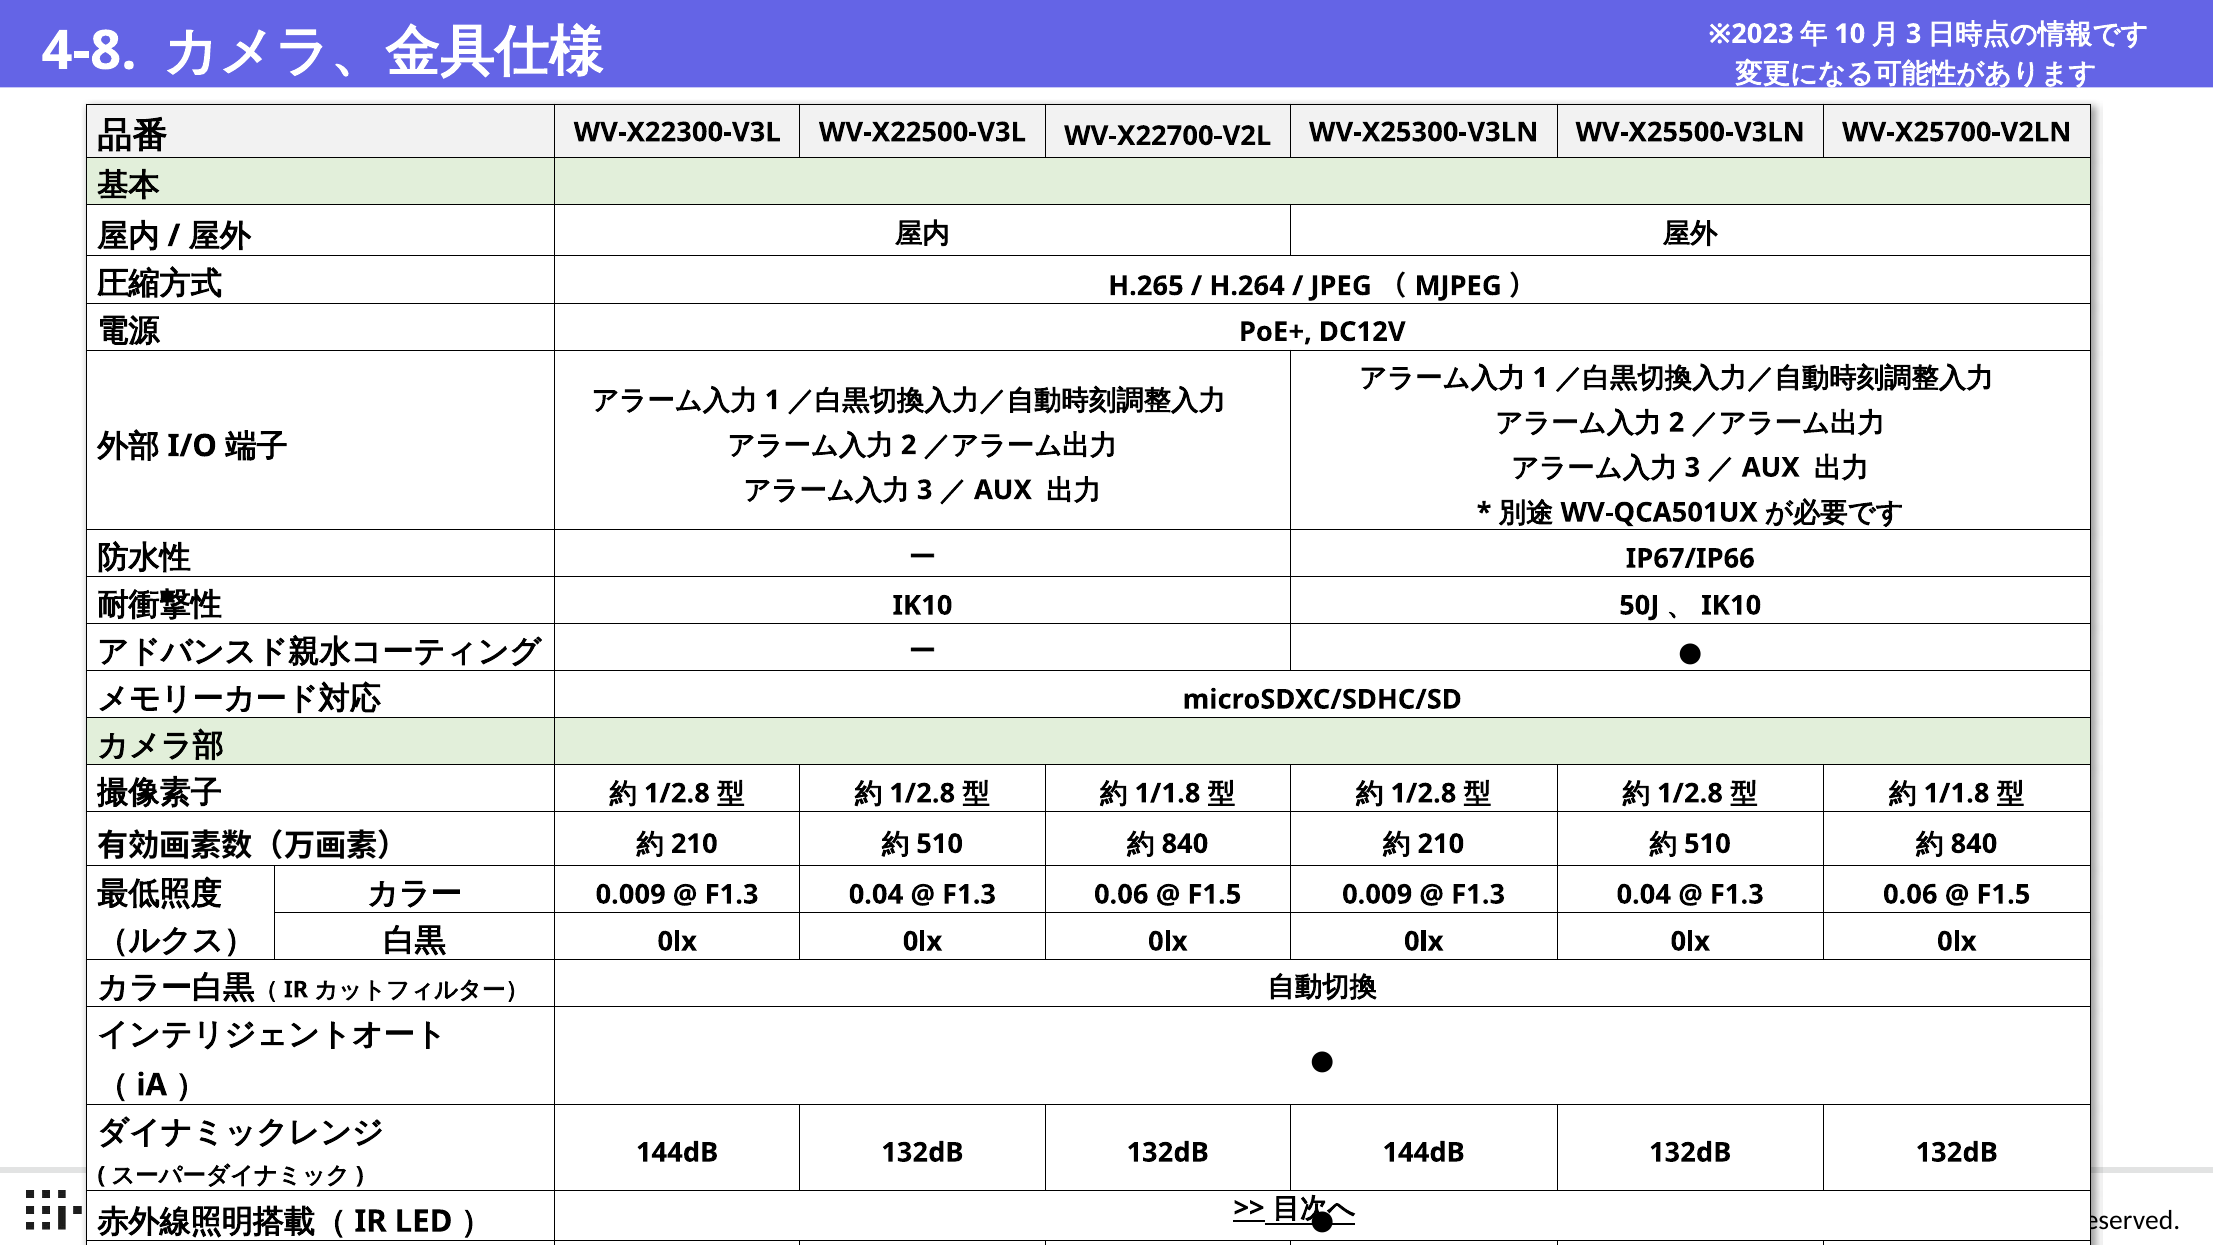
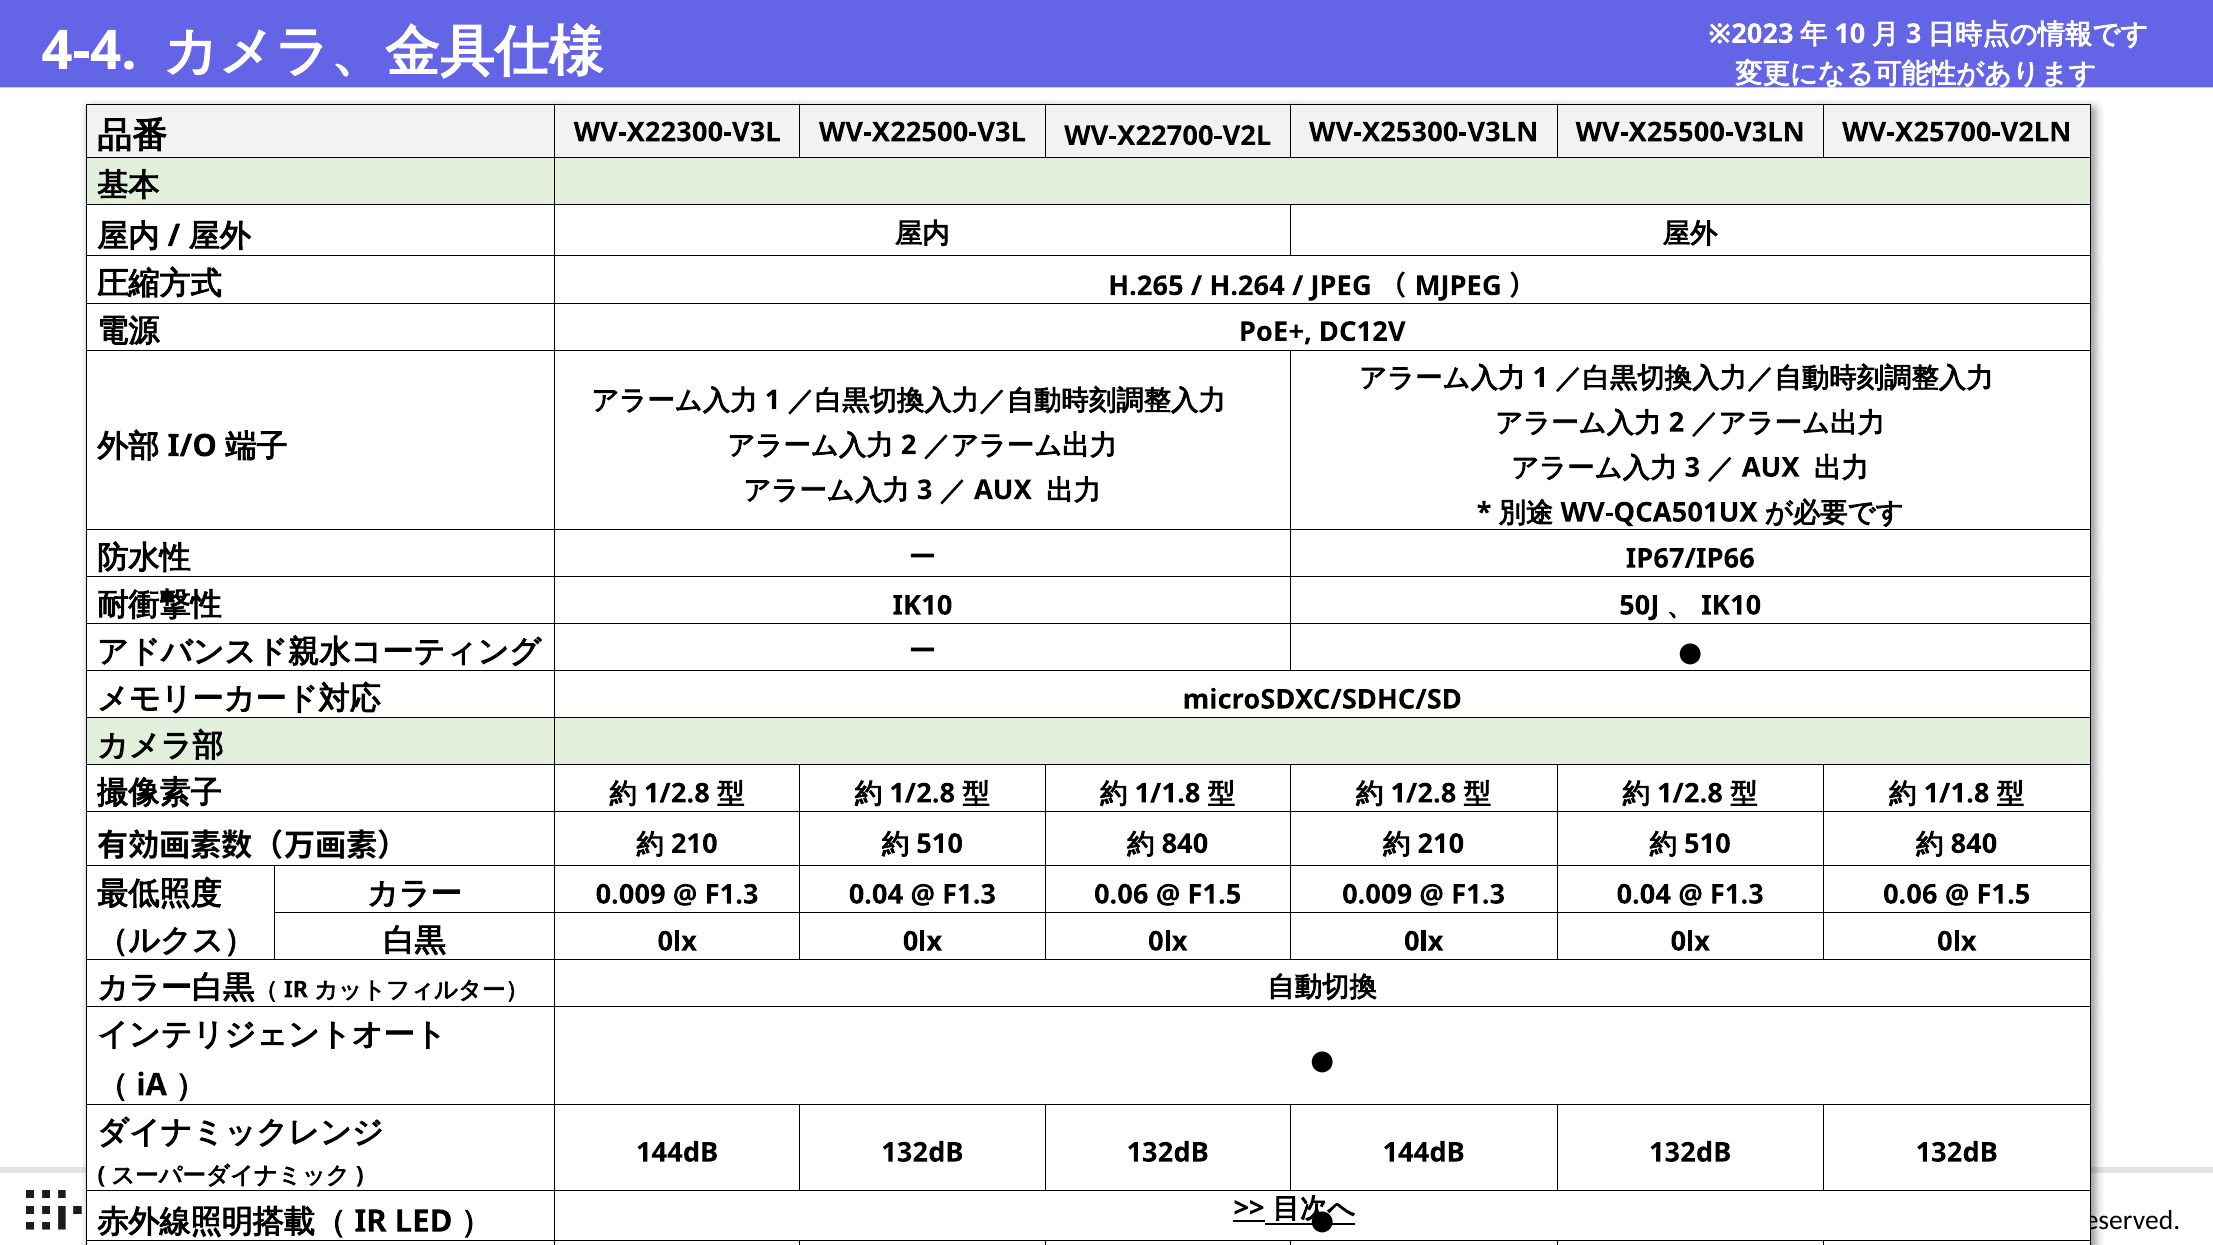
4-8: 4-8 -> 4-4 (89, 51)
